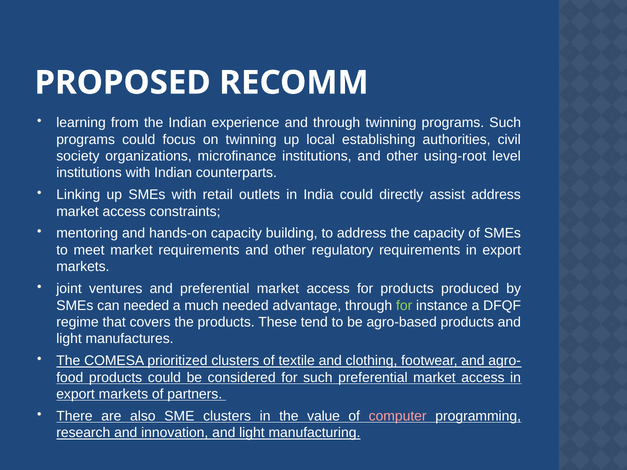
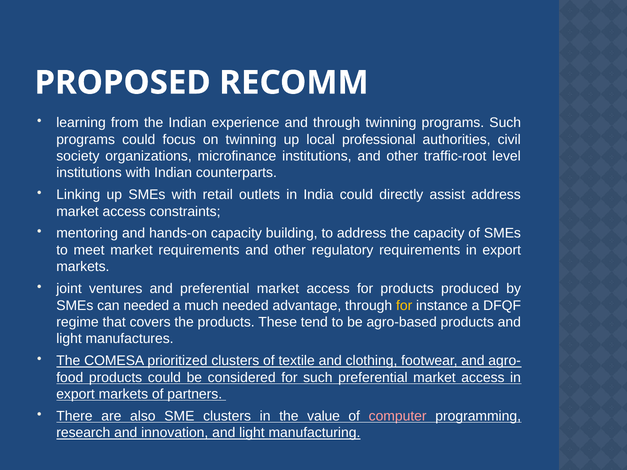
establishing: establishing -> professional (379, 139)
using-root: using-root -> traffic-root (455, 156)
for colour: light green -> yellow (404, 306)
